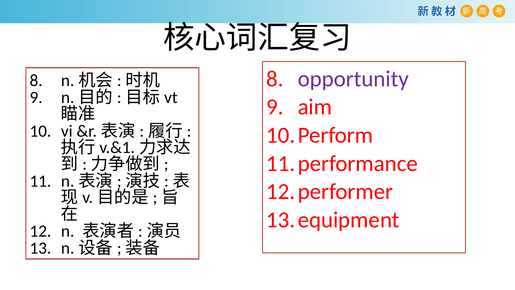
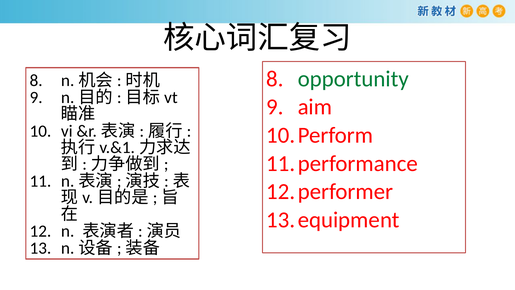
opportunity colour: purple -> green (353, 79)
